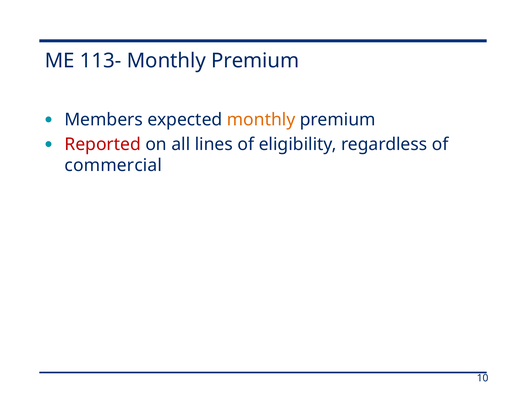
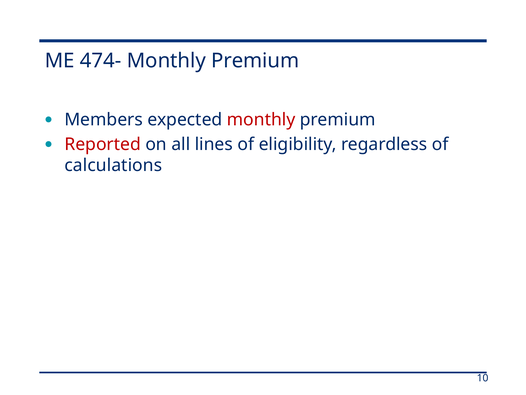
113-: 113- -> 474- (101, 61)
monthly colour: orange -> red (261, 120)
commercial: commercial -> calculations (113, 165)
